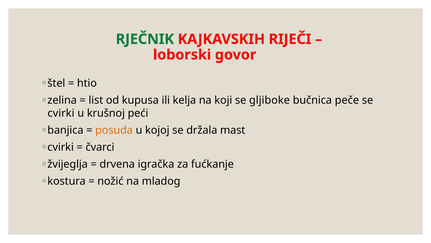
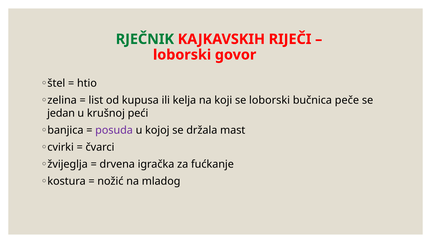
se gljiboke: gljiboke -> loborski (270, 100)
cvirki: cvirki -> jedan (61, 113)
posuda colour: orange -> purple (114, 130)
